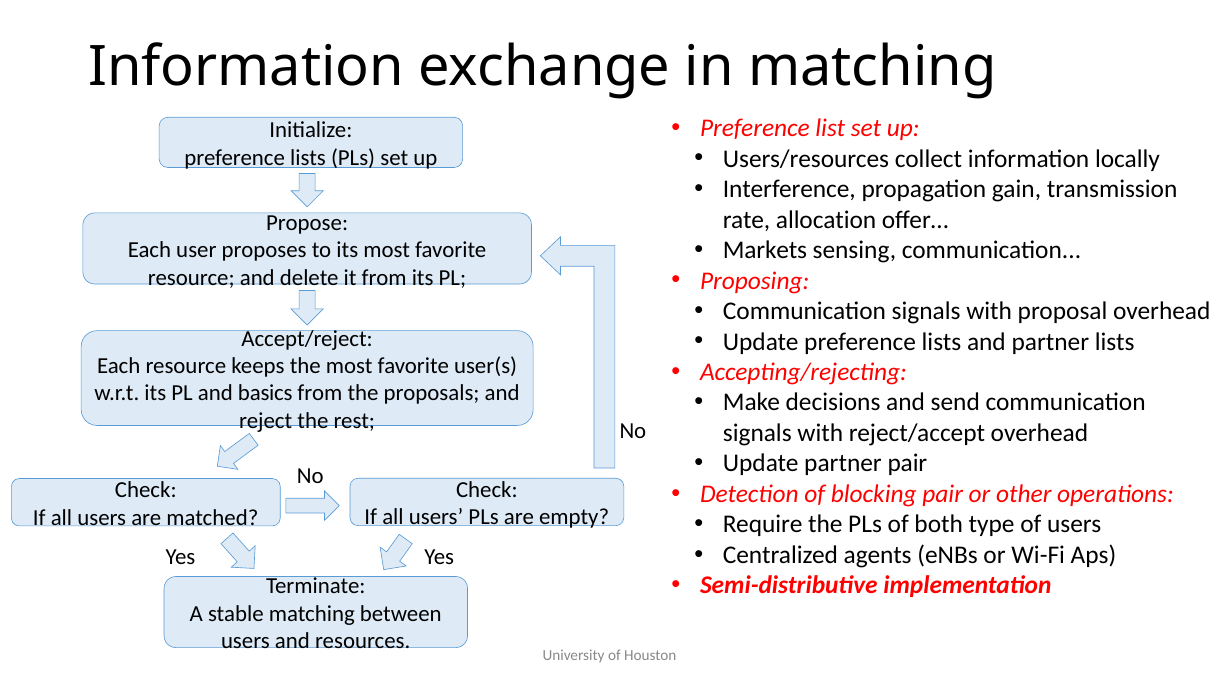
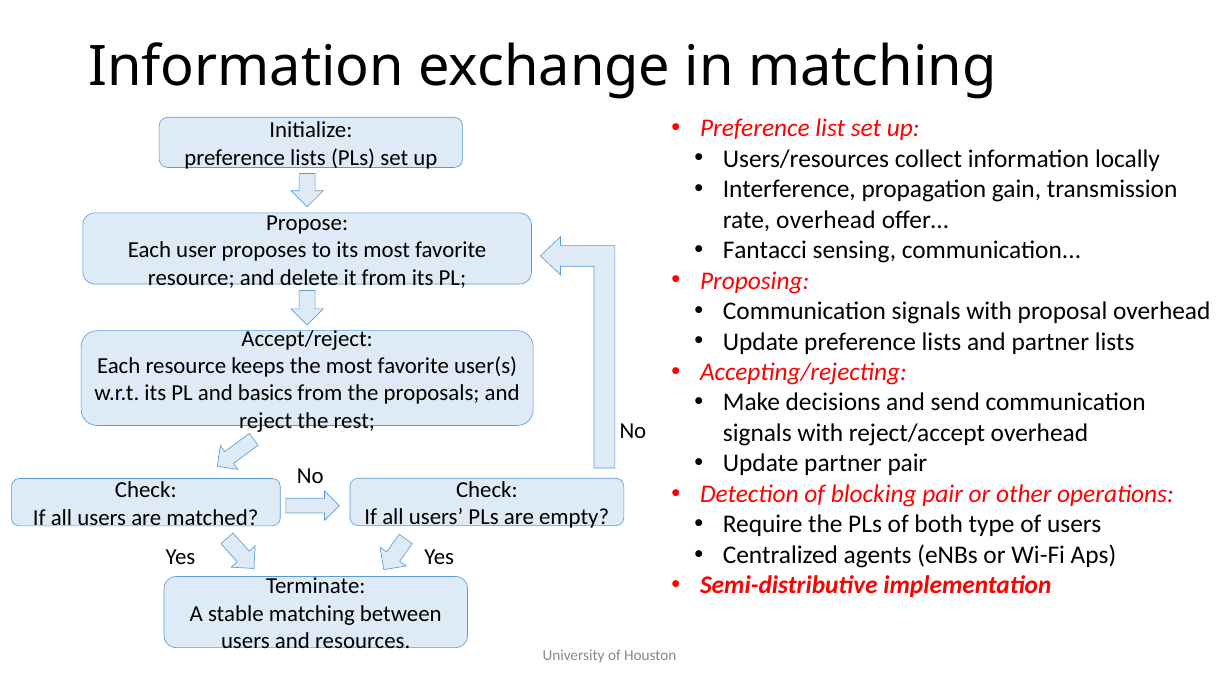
rate allocation: allocation -> overhead (826, 220)
Markets: Markets -> Fantacci (765, 250)
